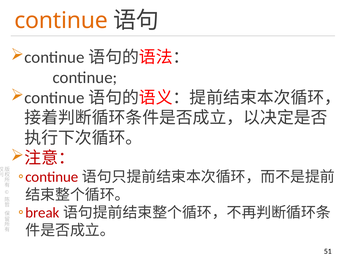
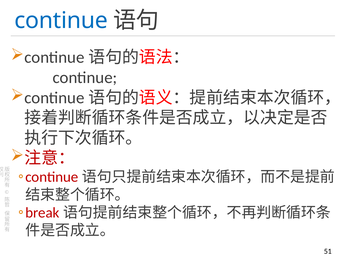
continue colour: orange -> blue (61, 21)
